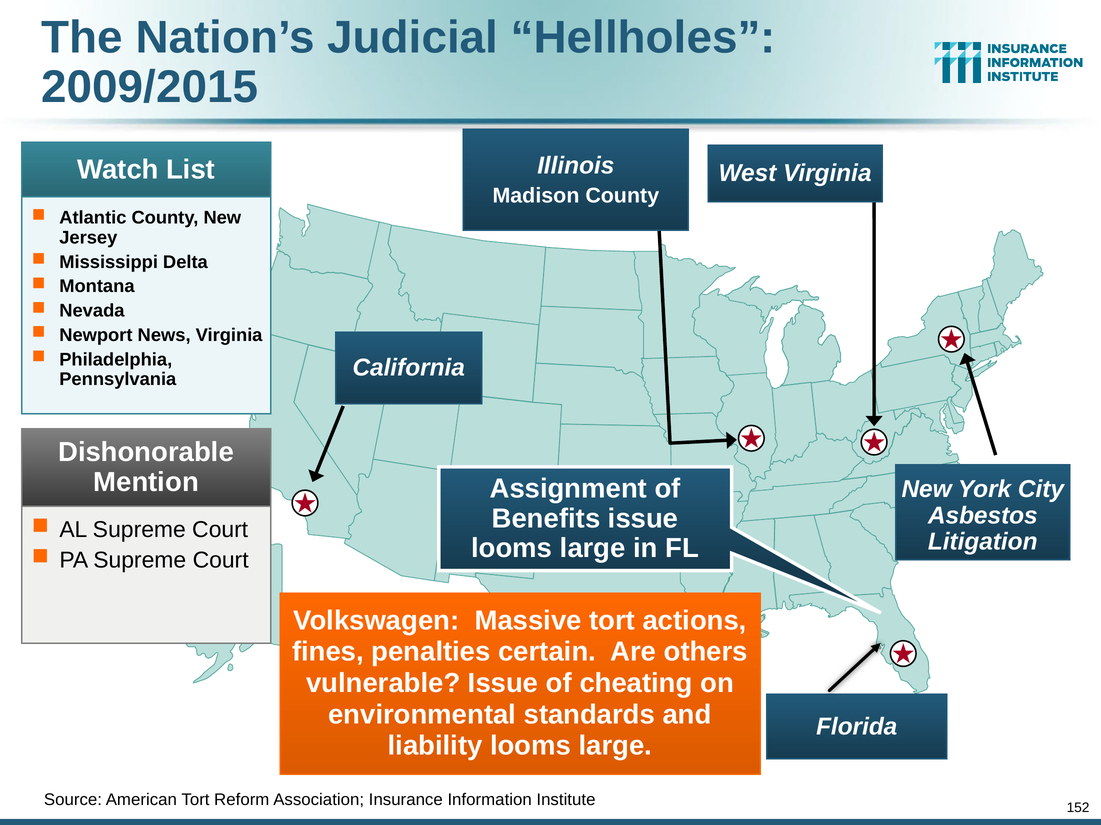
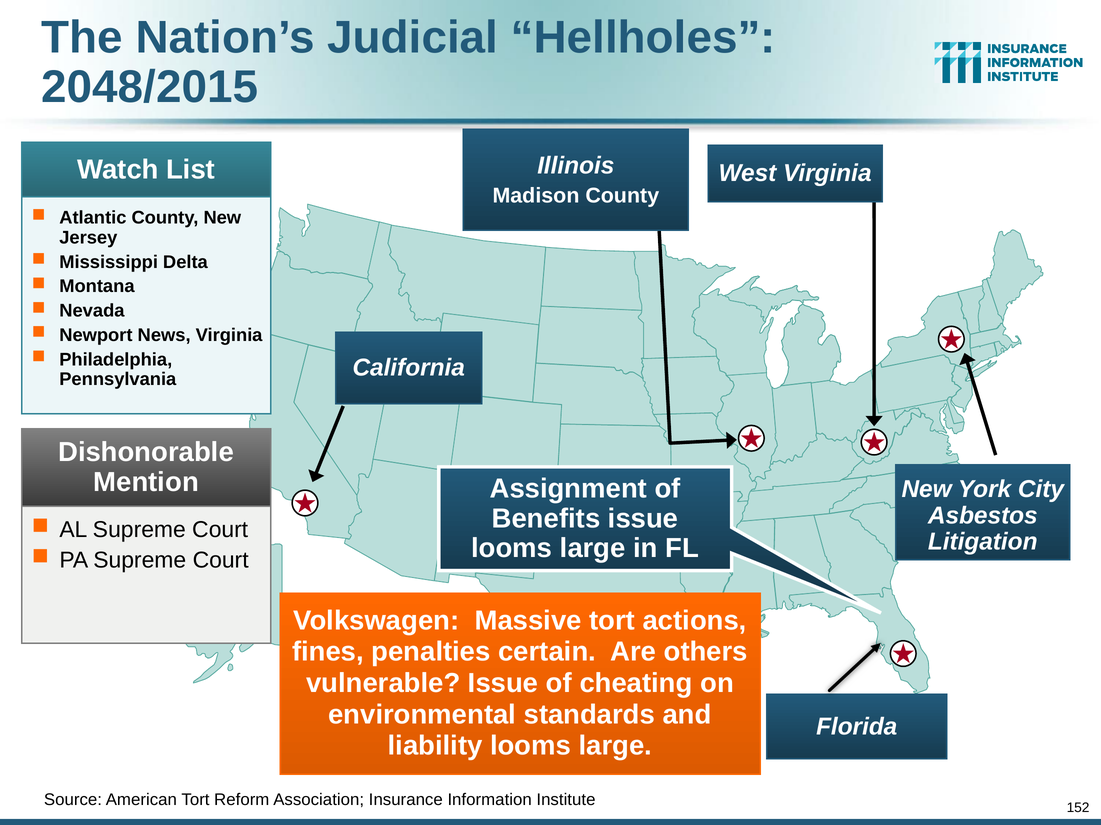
2009/2015: 2009/2015 -> 2048/2015 (150, 87)
